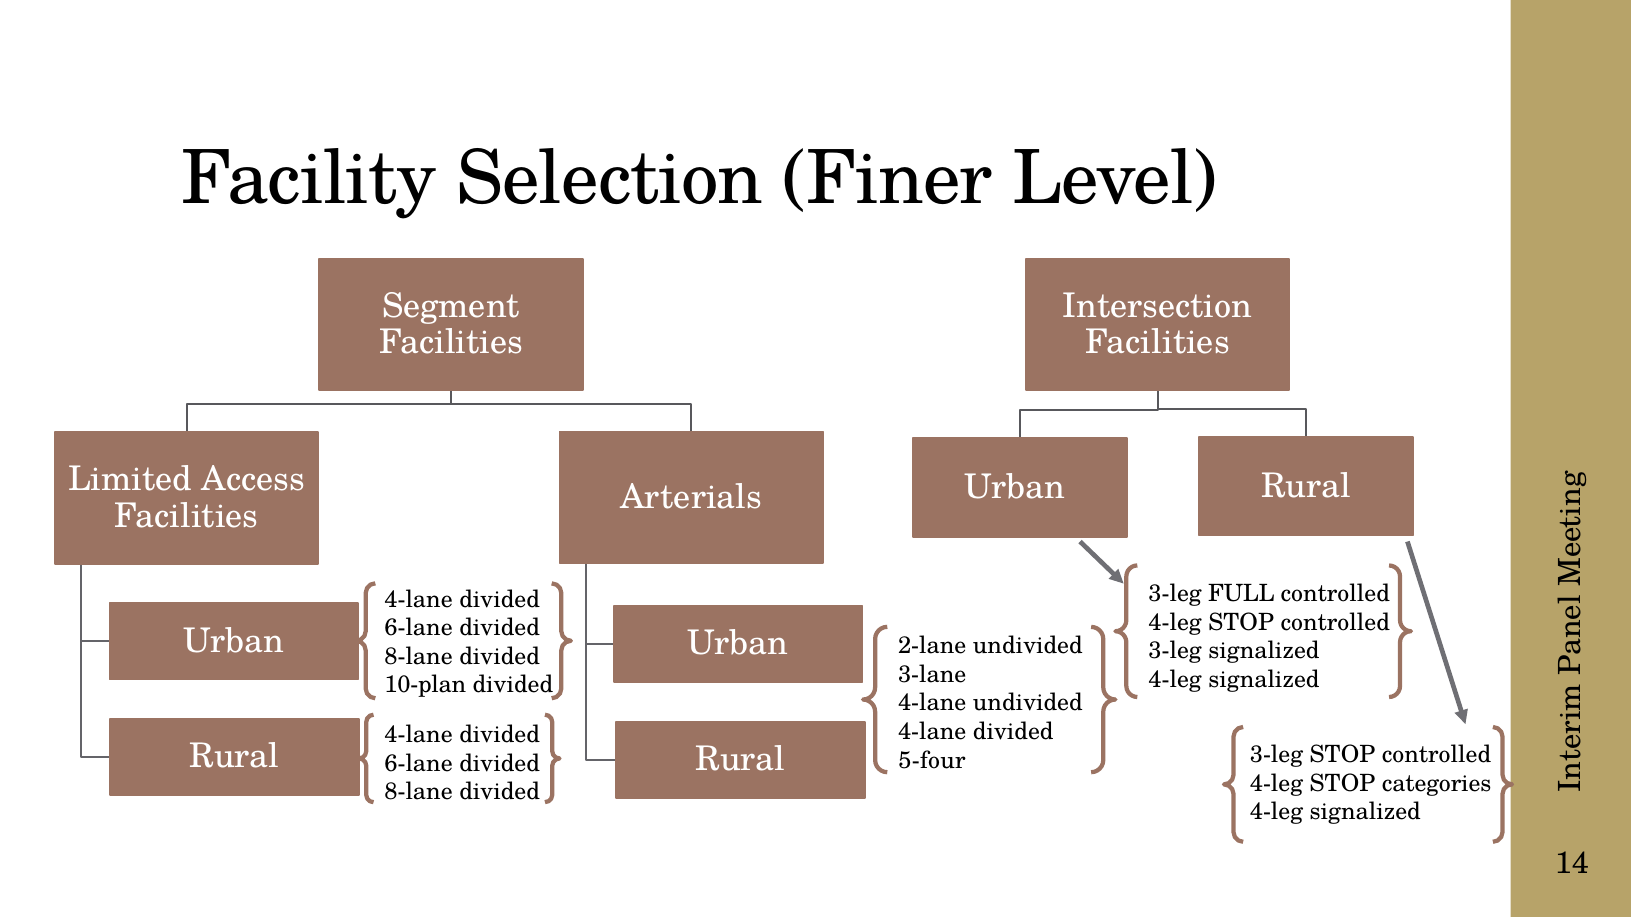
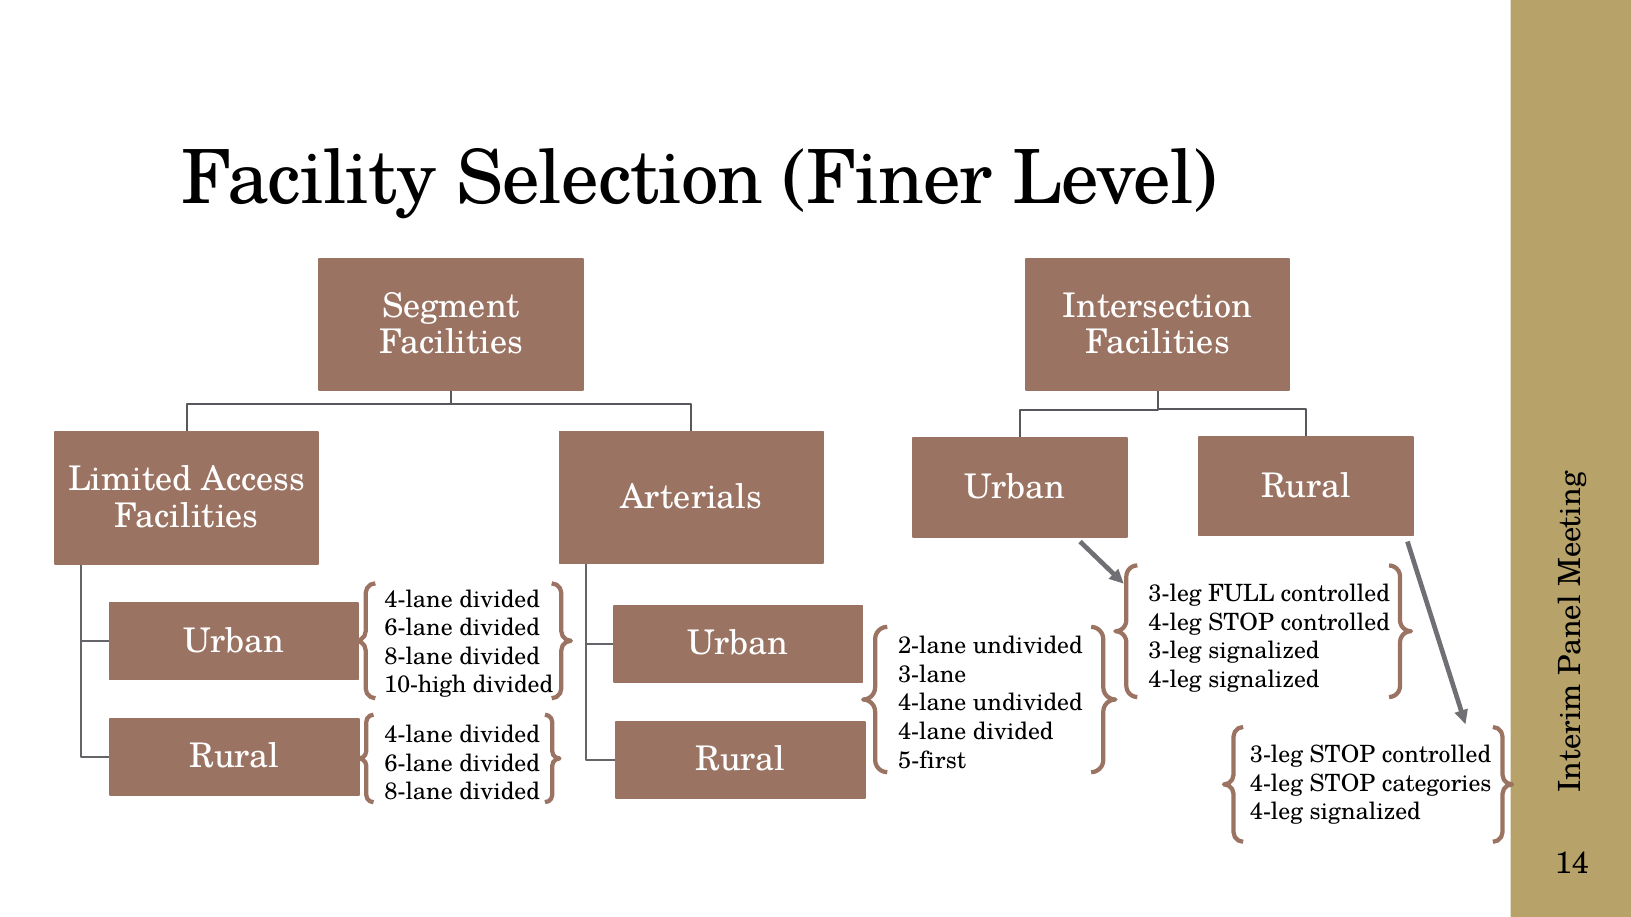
10-plan: 10-plan -> 10-high (425, 685)
5-four: 5-four -> 5-first (932, 761)
